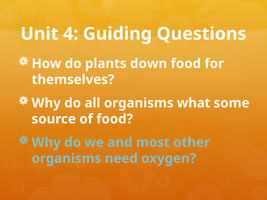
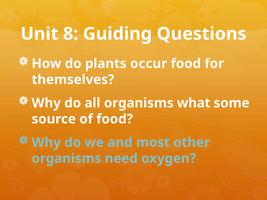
4: 4 -> 8 (71, 34)
down: down -> occur (149, 64)
